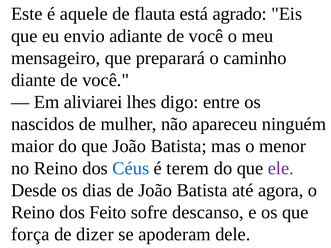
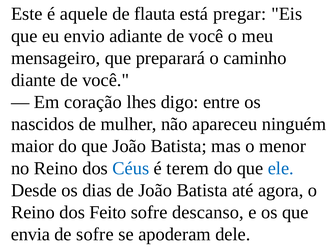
agrado: agrado -> pregar (240, 14)
aliviarei: aliviarei -> coração (93, 102)
ele colour: purple -> blue (281, 168)
força: força -> envia (30, 235)
de dizer: dizer -> sofre (95, 235)
